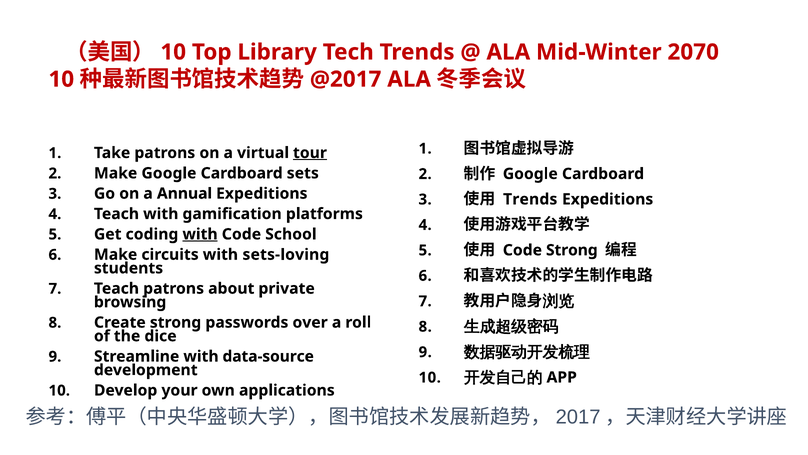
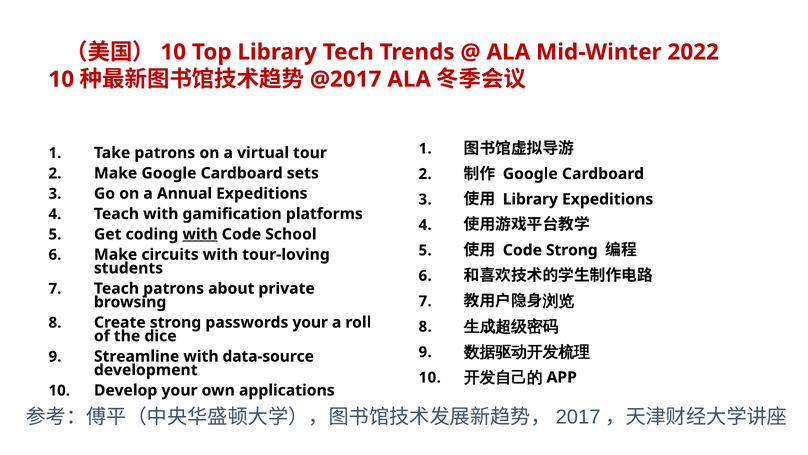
2070: 2070 -> 2022 (693, 52)
tour underline: present -> none (310, 153)
Trends: Trends -> Library (530, 199)
sets-loving: sets-loving -> tour-loving (286, 254)
passwords over: over -> your (310, 322)
